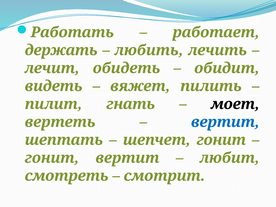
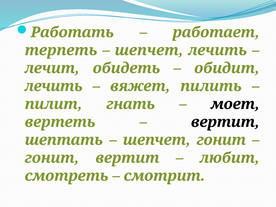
держать: держать -> терпеть (61, 50)
любить: любить -> шепчет (149, 50)
видеть: видеть -> лечить (54, 86)
вертит colour: blue -> black (225, 122)
